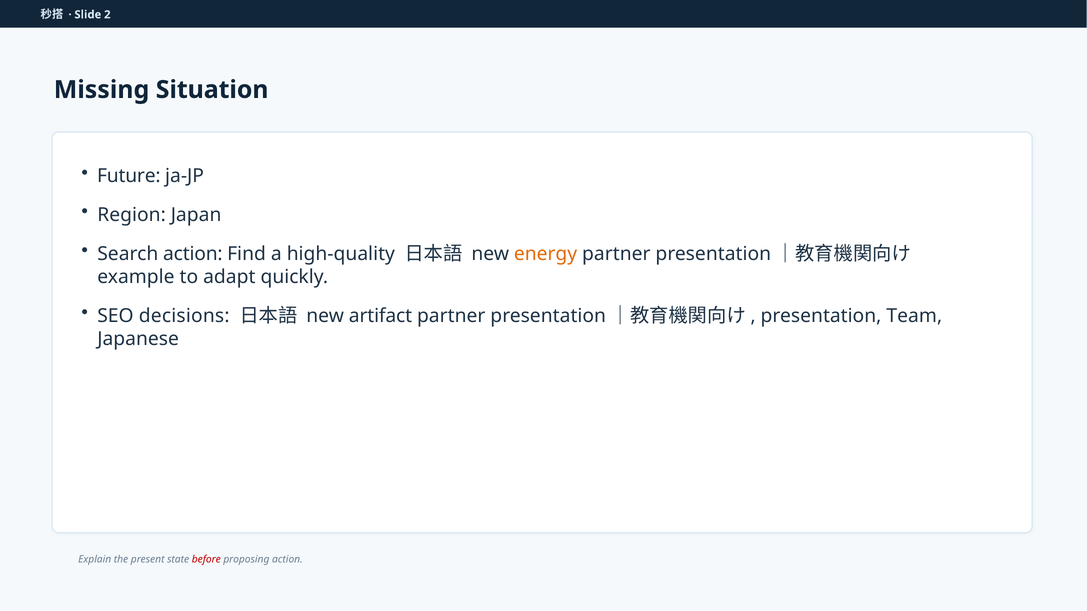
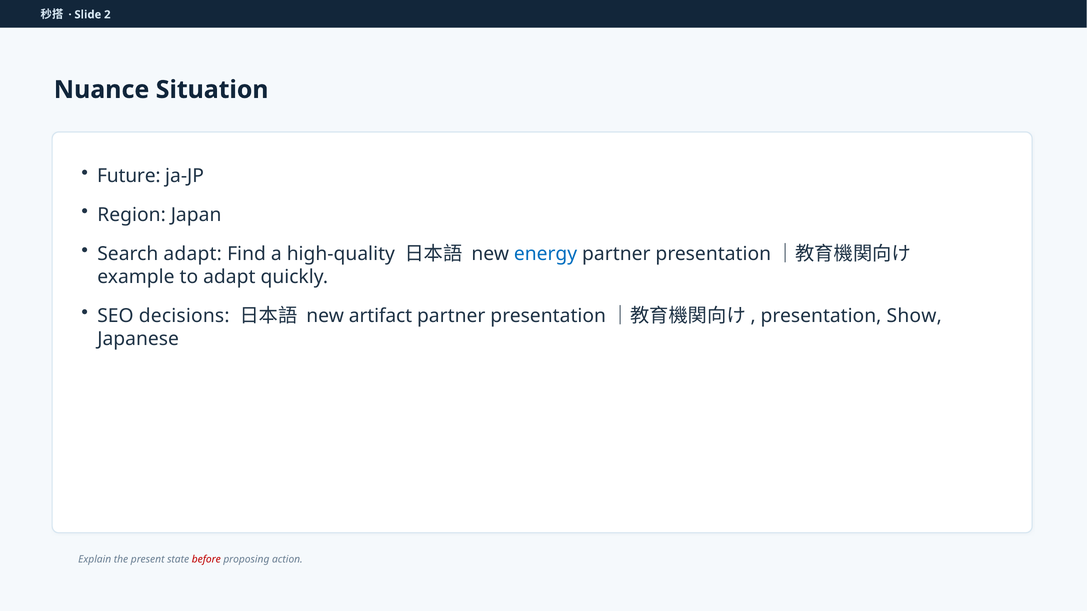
Missing: Missing -> Nuance (102, 90)
Search action: action -> adapt (193, 254)
energy colour: orange -> blue (546, 254)
Team: Team -> Show (914, 316)
